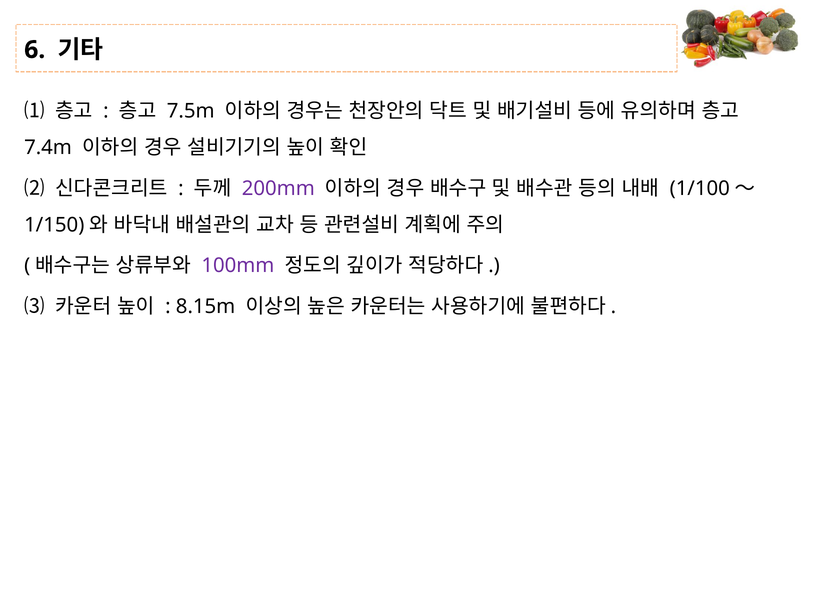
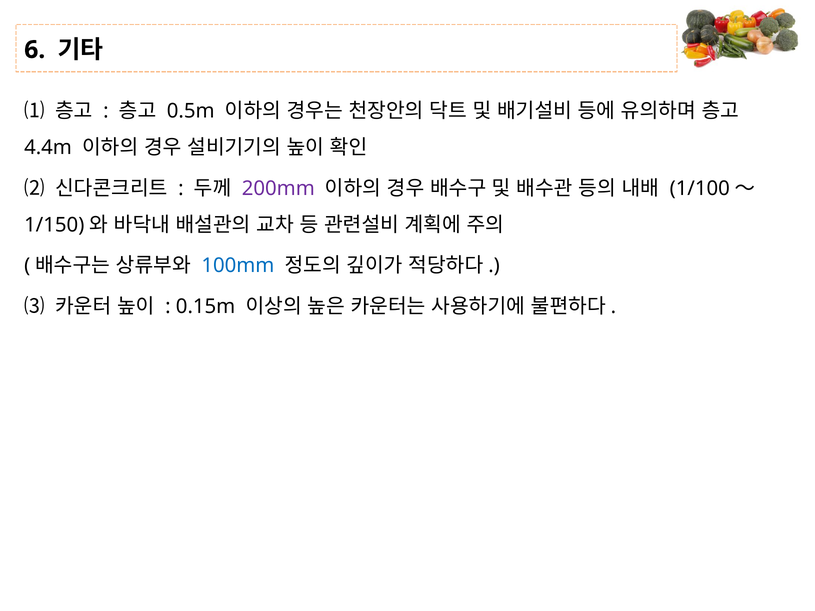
7.5m: 7.5m -> 0.5m (191, 111)
7.4m: 7.4m -> 4.4m (48, 148)
100mm colour: purple -> blue (238, 266)
8.15m: 8.15m -> 0.15m (206, 307)
